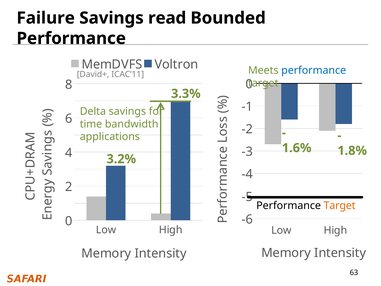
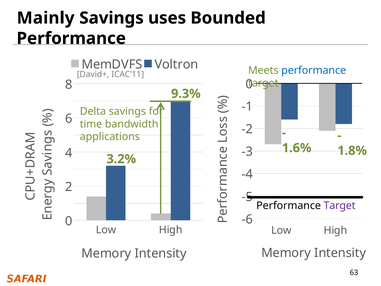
Failure: Failure -> Mainly (46, 18)
read: read -> uses (167, 18)
3.3%: 3.3% -> 9.3% (186, 94)
Target colour: orange -> purple (340, 205)
